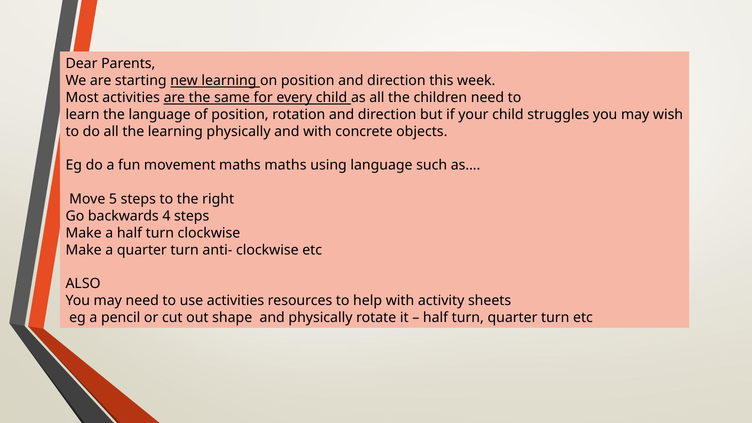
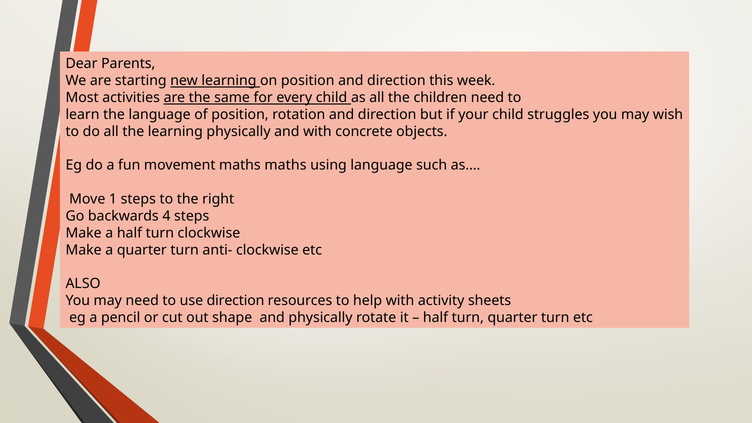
5: 5 -> 1 (113, 199)
use activities: activities -> direction (236, 301)
